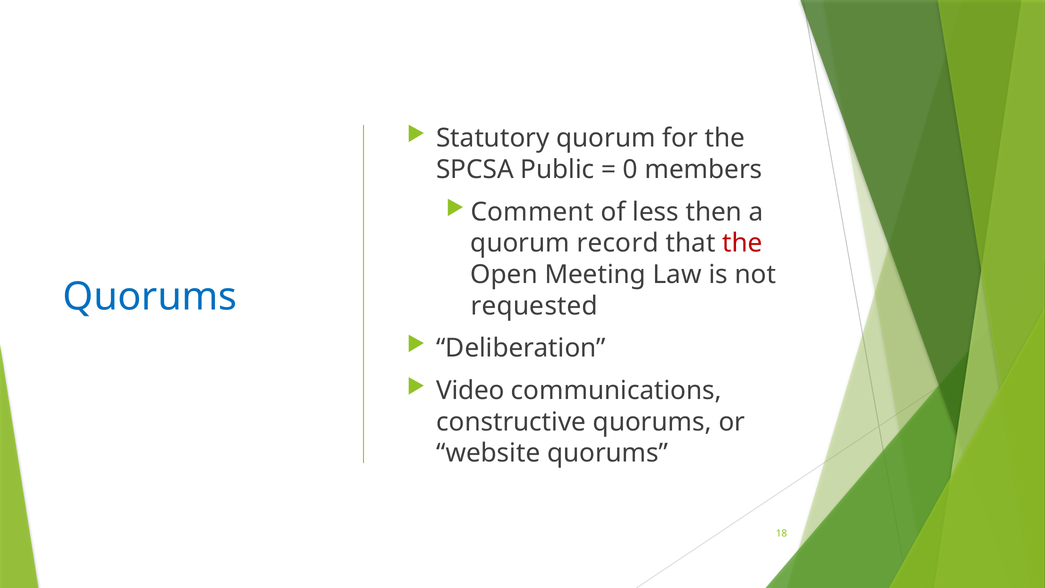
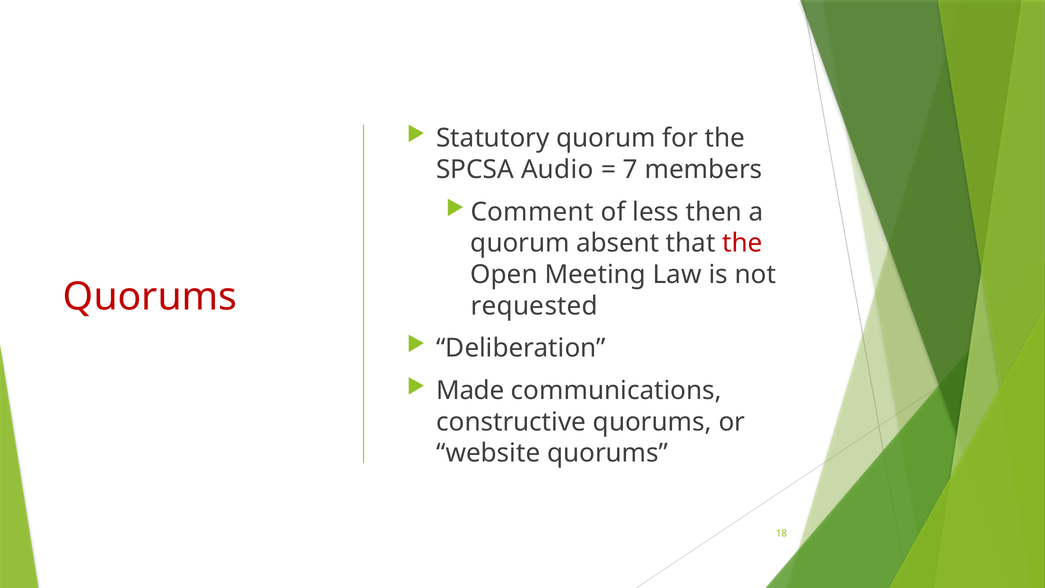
Public: Public -> Audio (557, 170)
0: 0 -> 7 (630, 170)
record: record -> absent (618, 243)
Quorums colour: blue -> red (150, 297)
Video: Video -> Made (470, 390)
